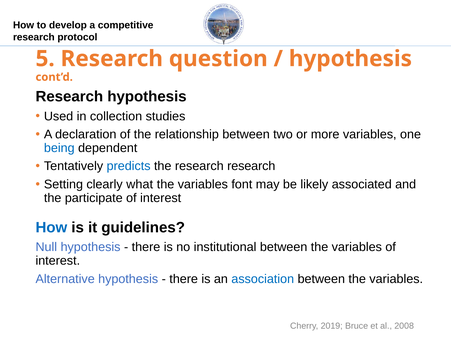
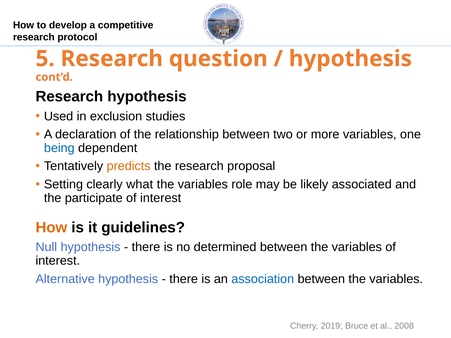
collection: collection -> exclusion (116, 116)
predicts colour: blue -> orange (129, 166)
research research: research -> proposal (251, 166)
font: font -> role (242, 185)
How colour: blue -> orange (51, 228)
institutional: institutional -> determined (225, 247)
